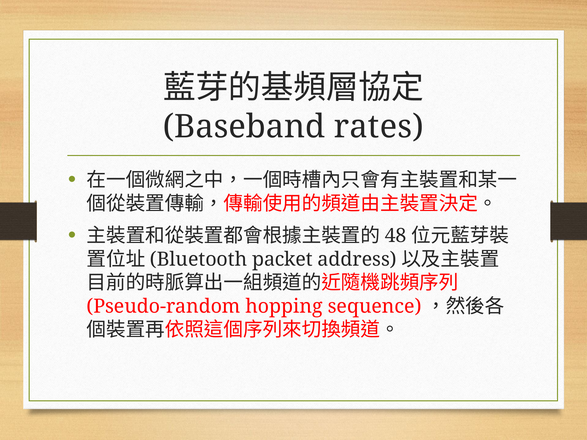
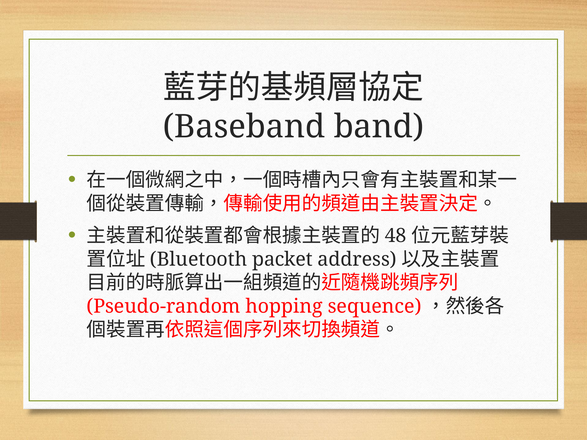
rates: rates -> band (379, 127)
